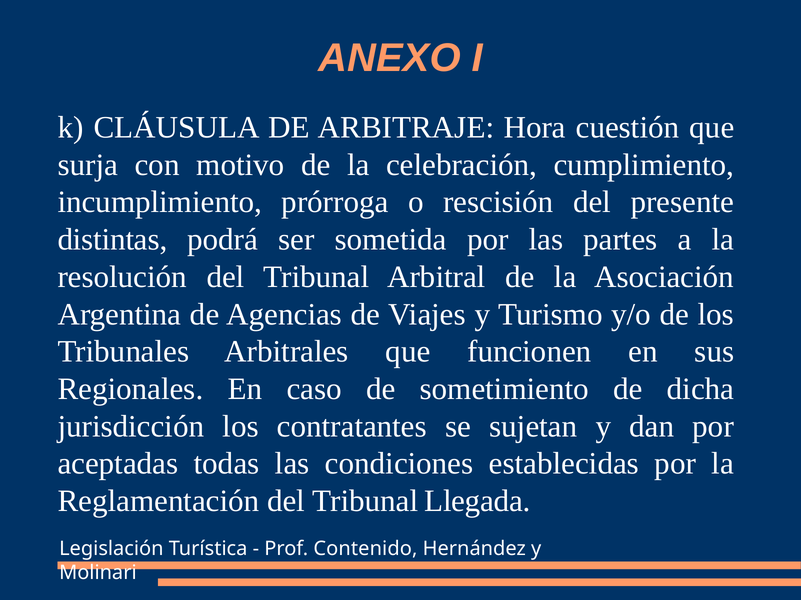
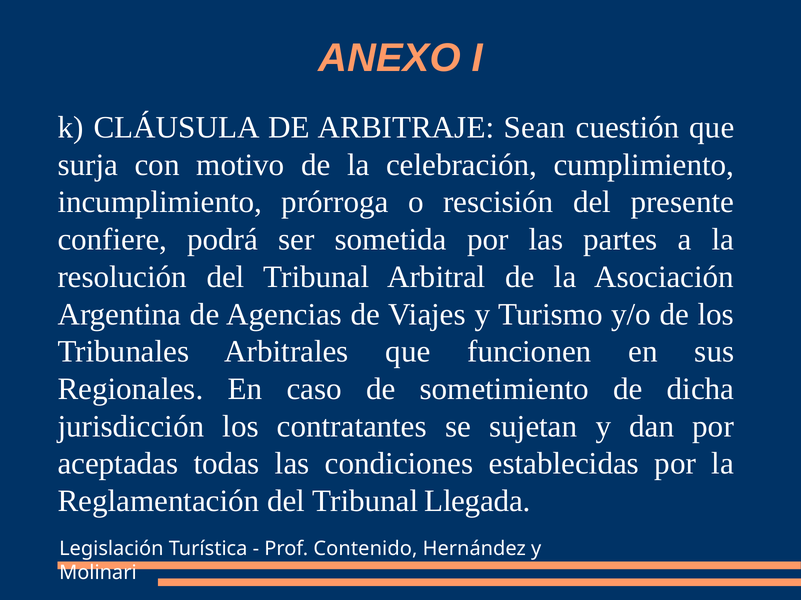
Hora: Hora -> Sean (534, 128)
distintas: distintas -> confiere (112, 240)
